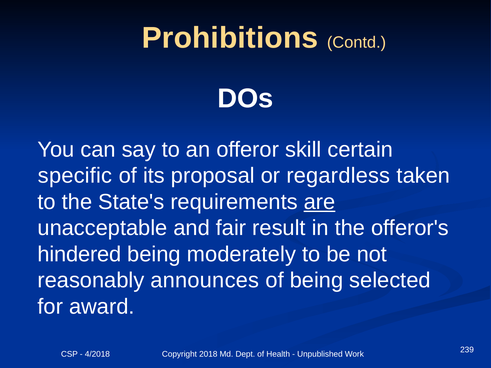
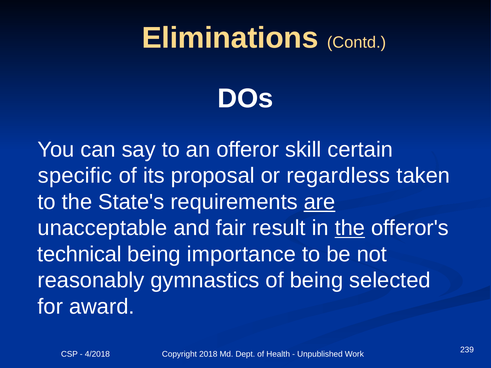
Prohibitions: Prohibitions -> Eliminations (230, 38)
the underline: none -> present (350, 228)
hindered: hindered -> technical (80, 254)
moderately: moderately -> importance (241, 254)
announces: announces -> gymnastics (205, 281)
